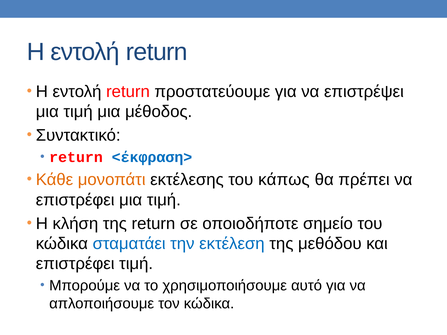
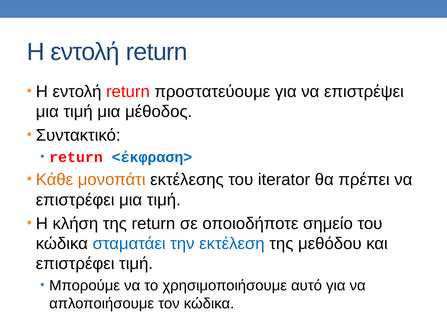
κάπως: κάπως -> iterator (284, 180)
